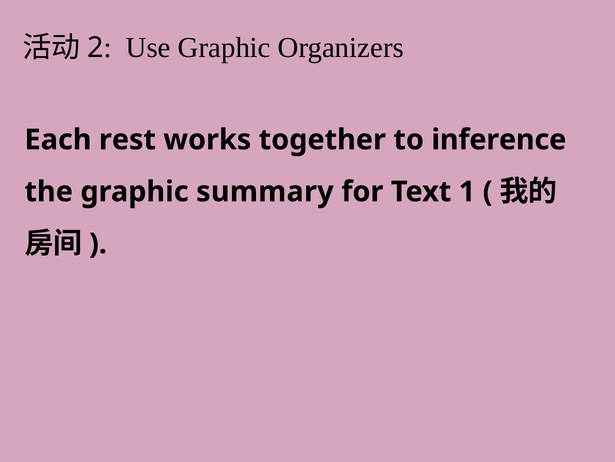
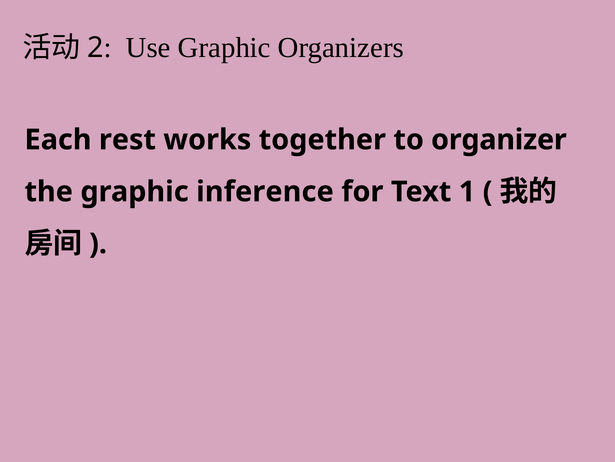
inference: inference -> organizer (499, 140)
summary: summary -> inference (265, 191)
